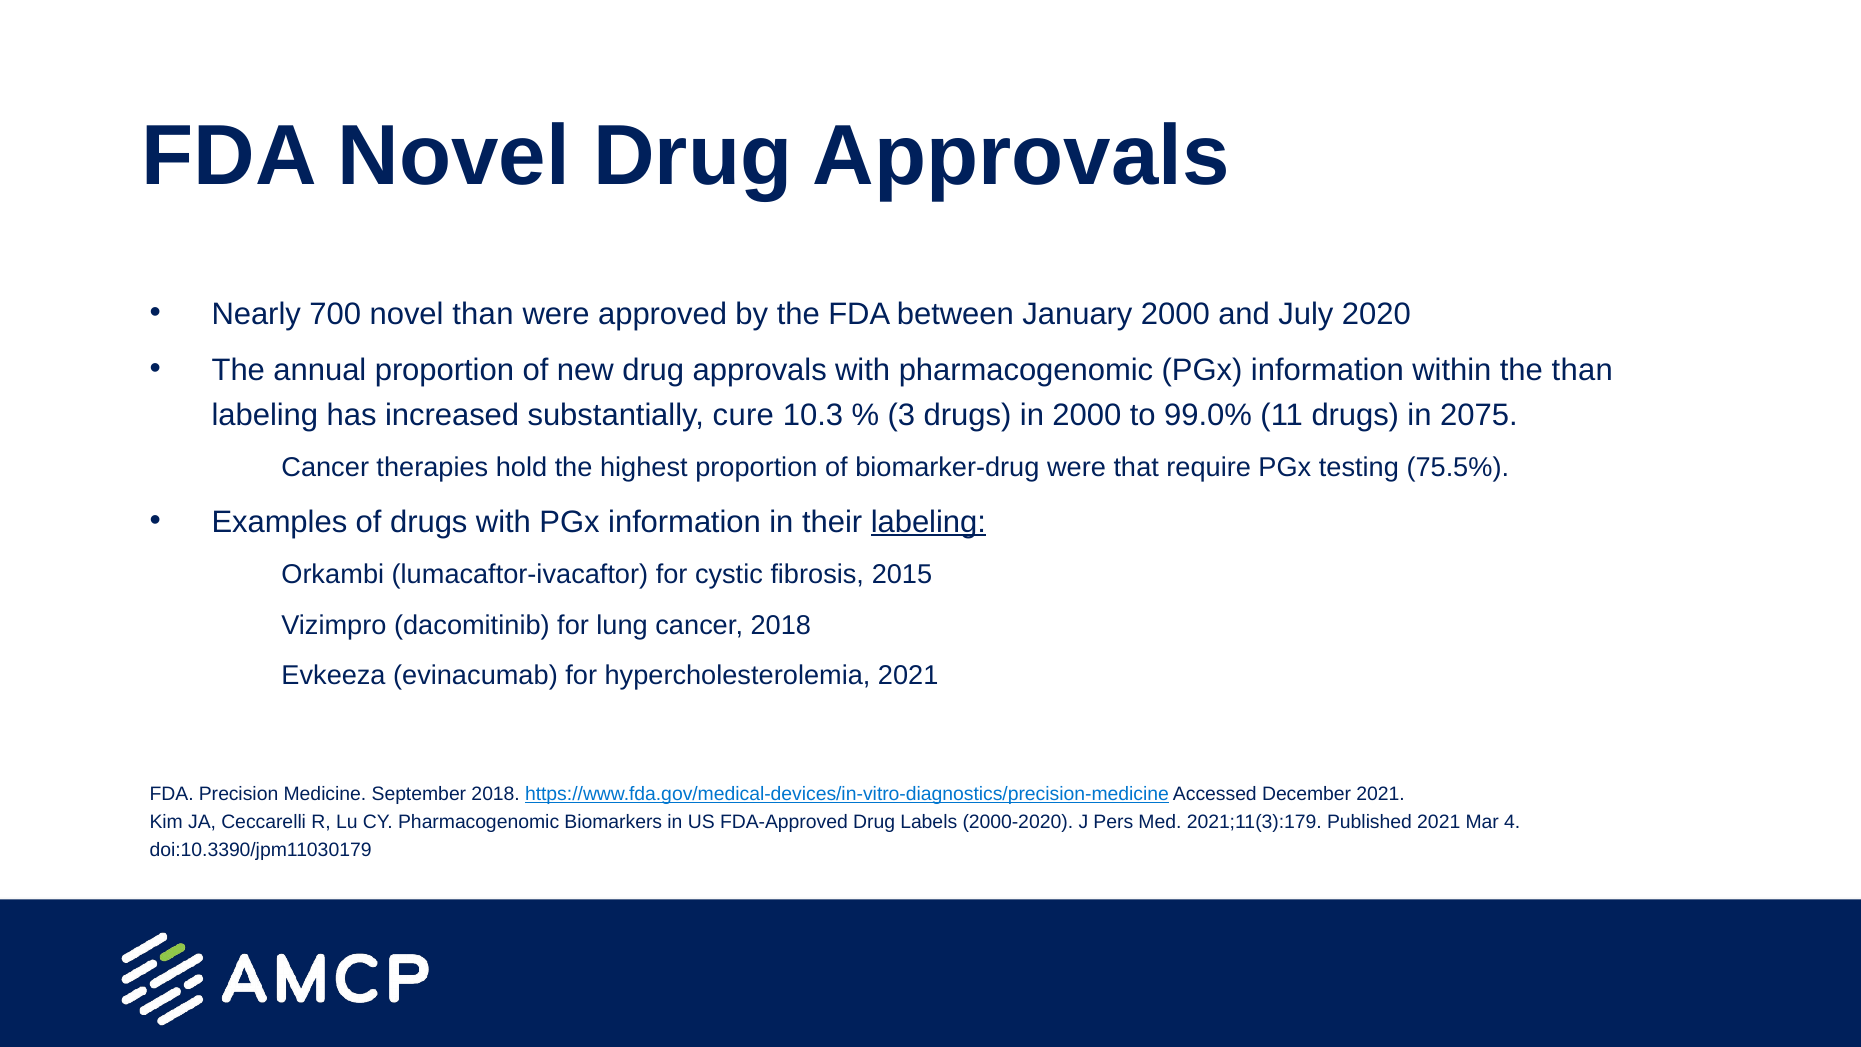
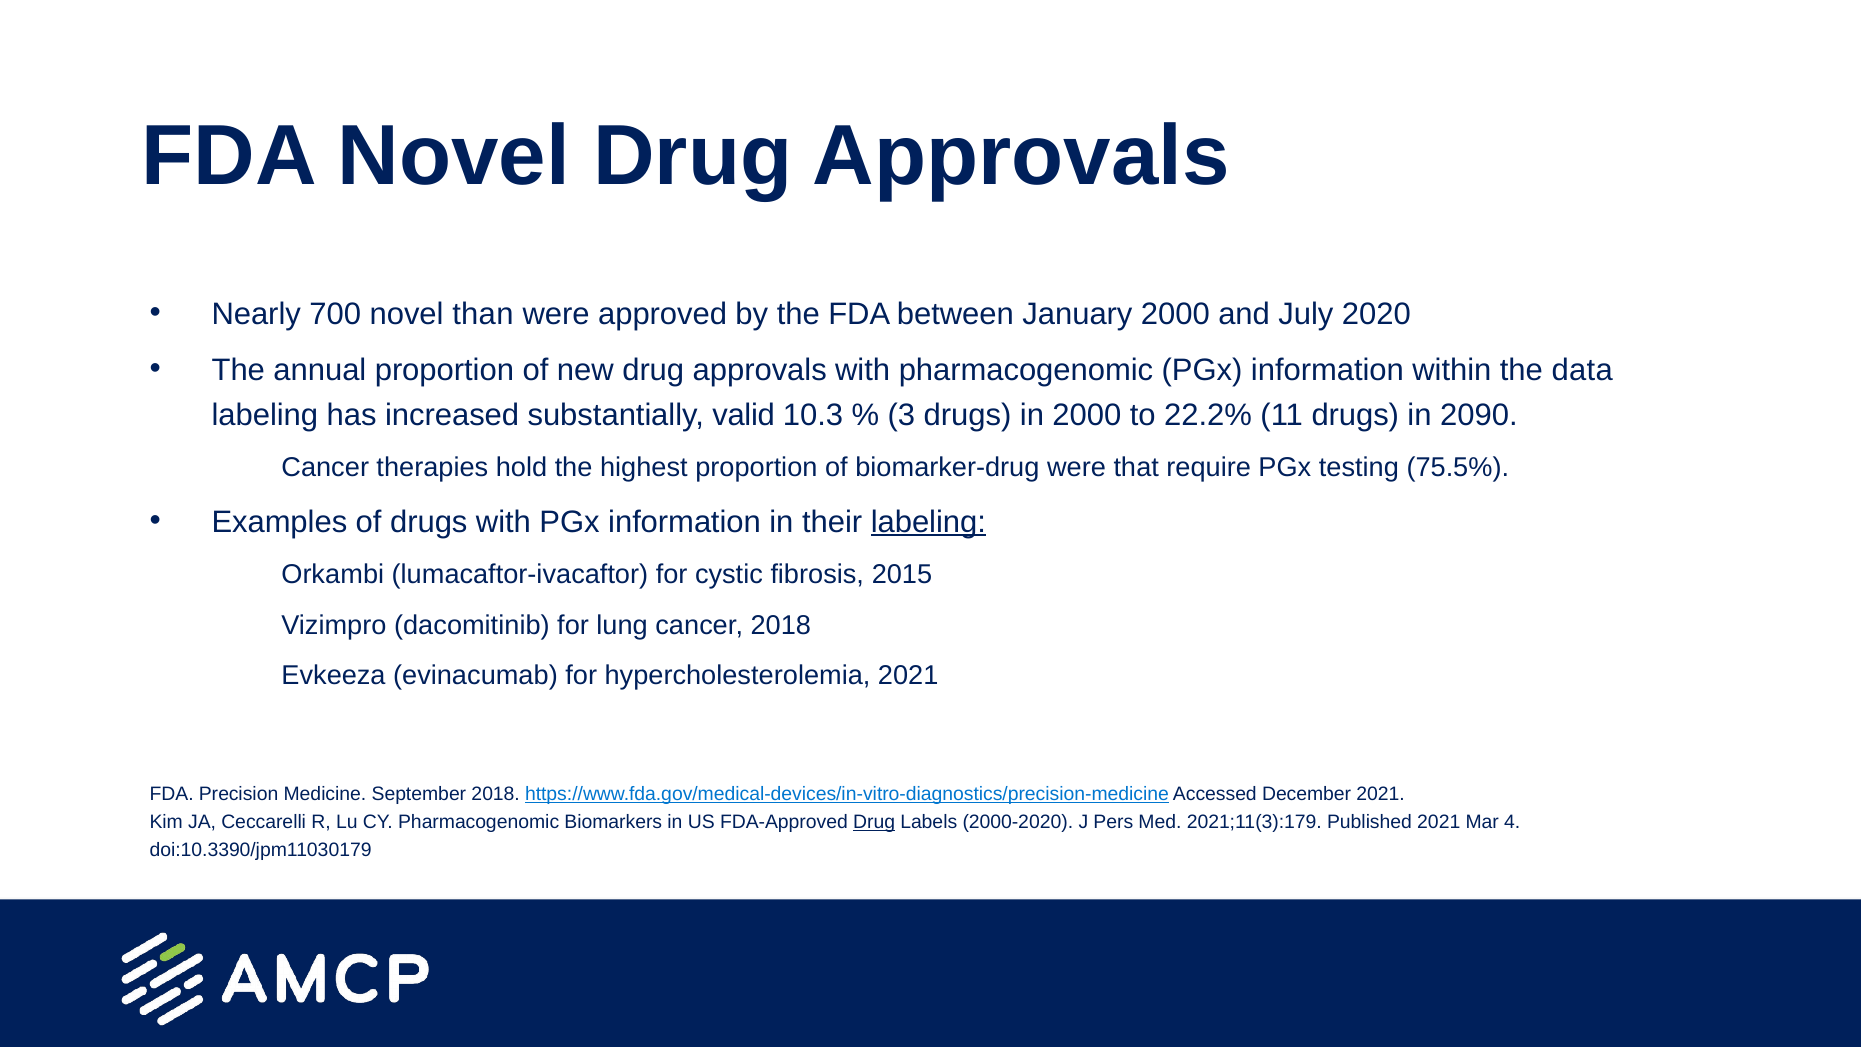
the than: than -> data (1582, 370)
cure: cure -> valid (744, 415)
99.0%: 99.0% -> 22.2% (1208, 415)
2075: 2075 -> 2090 (1479, 415)
Drug underline: none -> present (874, 822)
